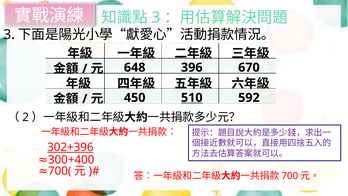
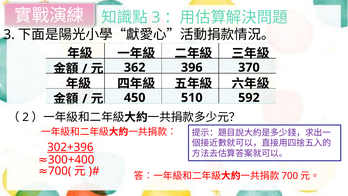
648: 648 -> 362 (135, 67)
670: 670 -> 370 (249, 67)
510 underline: present -> none (192, 98)
